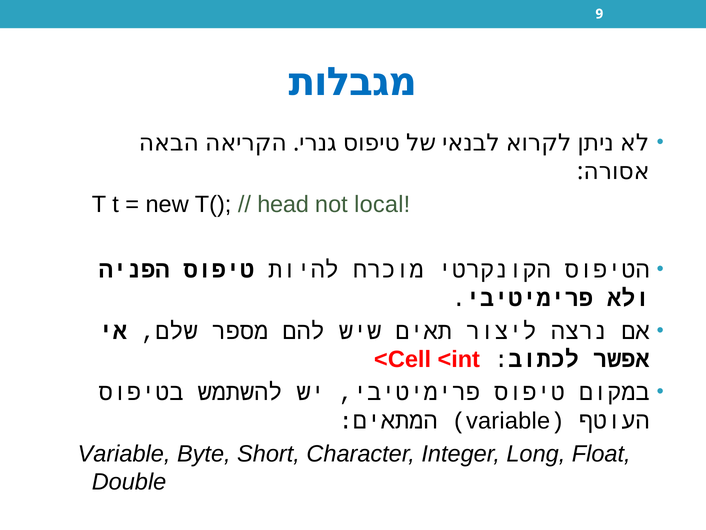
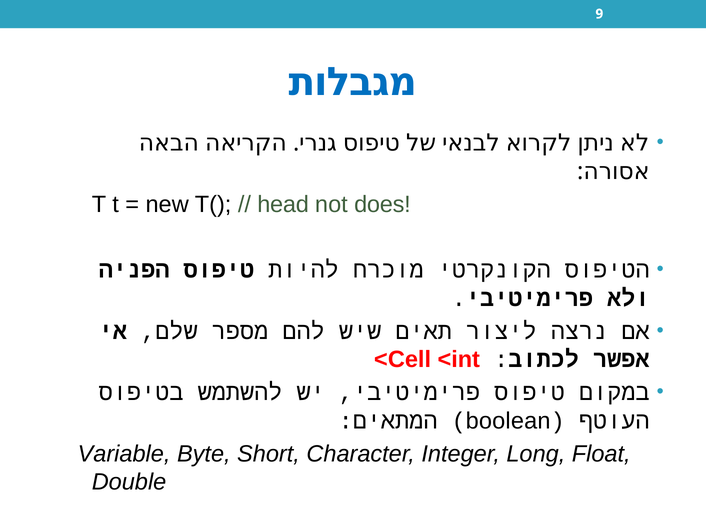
local: local -> does (382, 204)
variable: variable -> boolean (508, 421)
